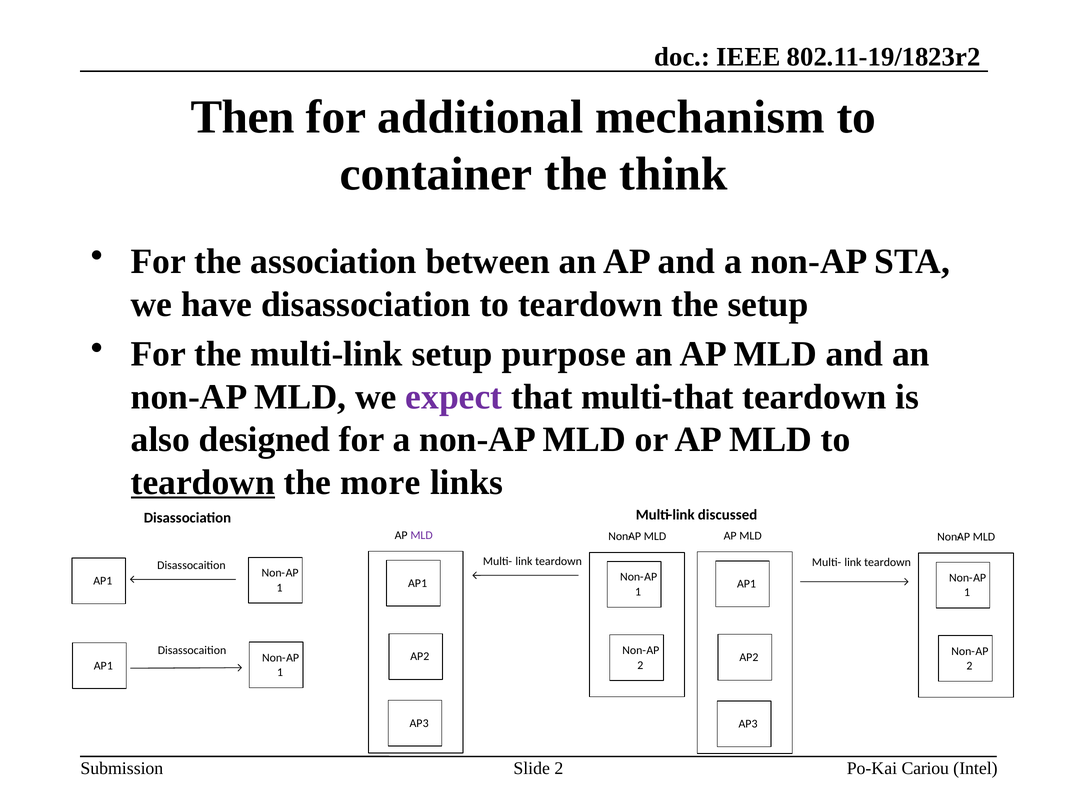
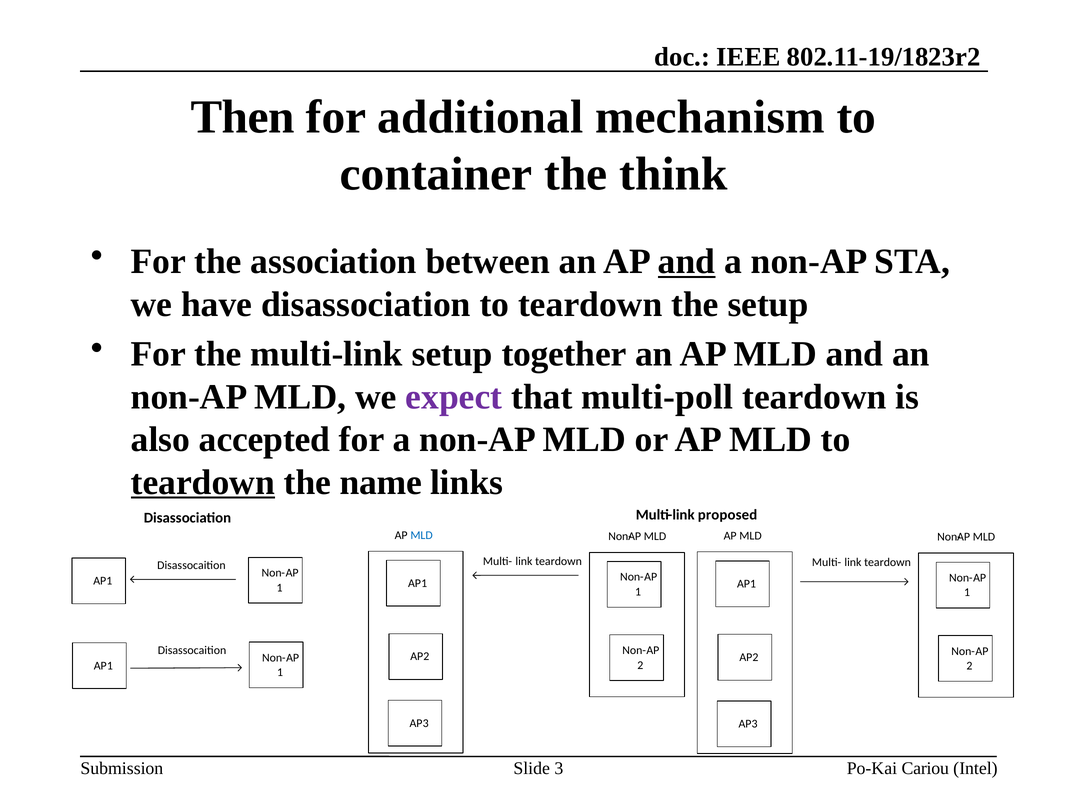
and underline: none -> present (687, 262)
purpose: purpose -> together (564, 354)
multi-that: multi-that -> multi-poll (657, 397)
designed: designed -> accepted (265, 440)
more: more -> name (381, 482)
discussed: discussed -> proposed (728, 515)
MLD colour: purple -> blue (422, 535)
Slide 2: 2 -> 3 (559, 768)
